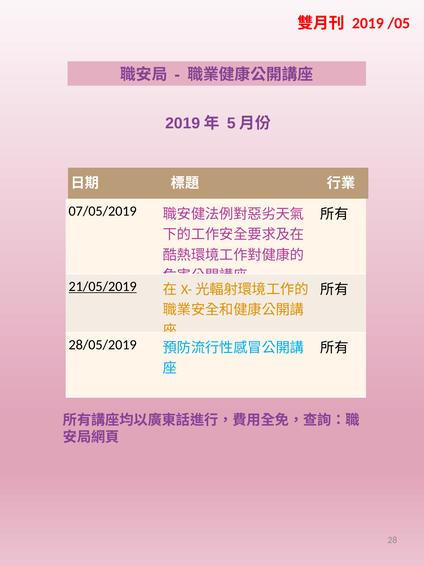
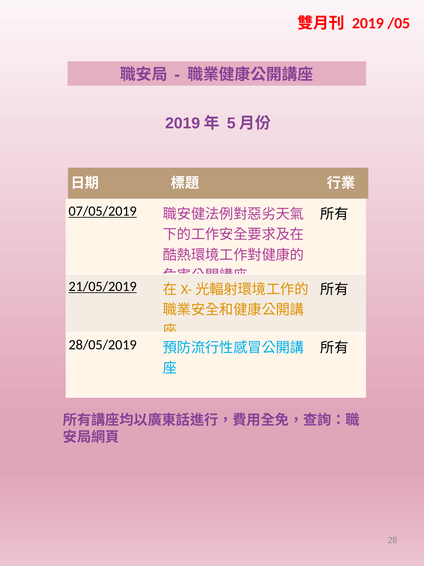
07/05/2019 underline: none -> present (103, 211)
